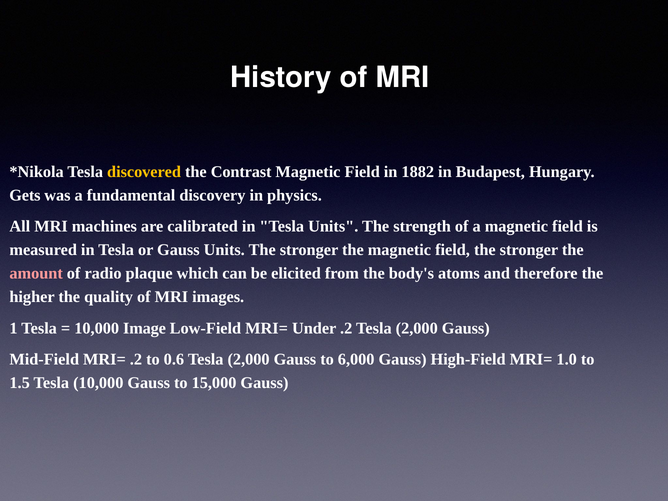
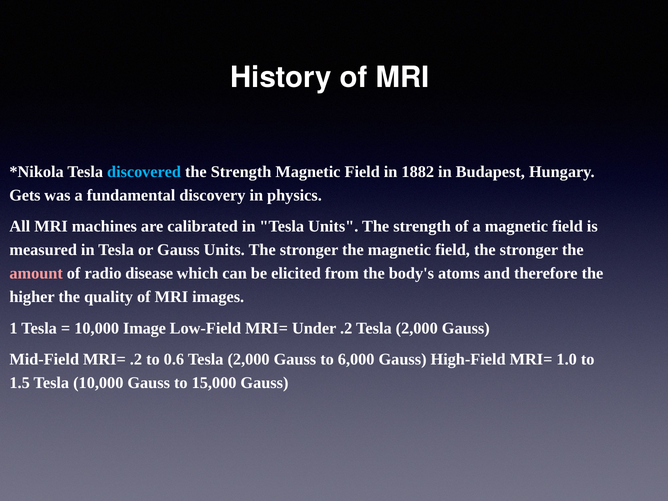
discovered colour: yellow -> light blue (144, 172)
Contrast: Contrast -> Strength (241, 172)
plaque: plaque -> disease (149, 273)
